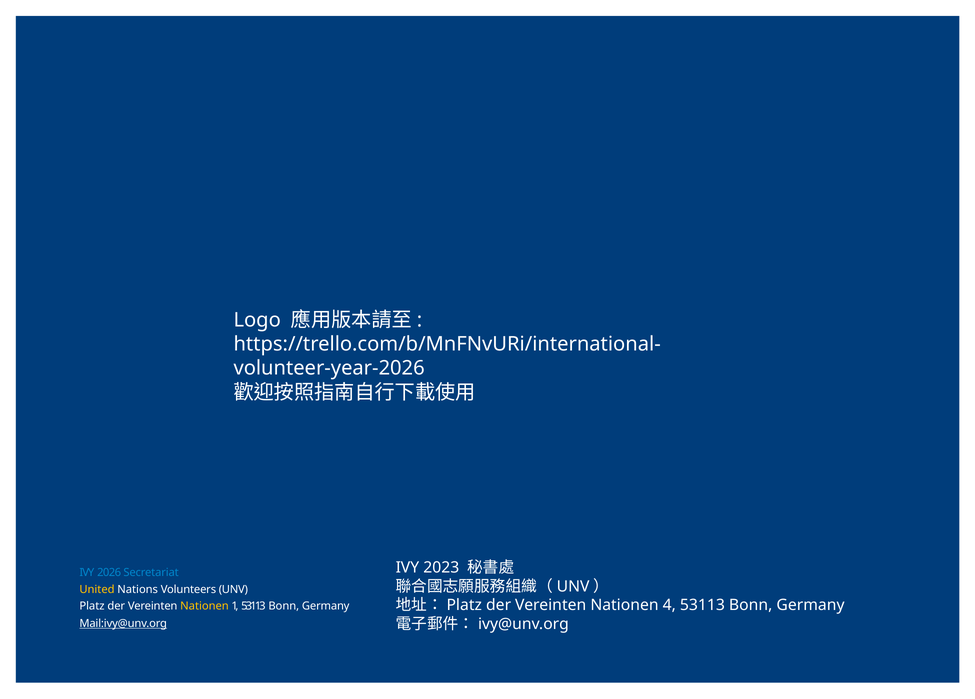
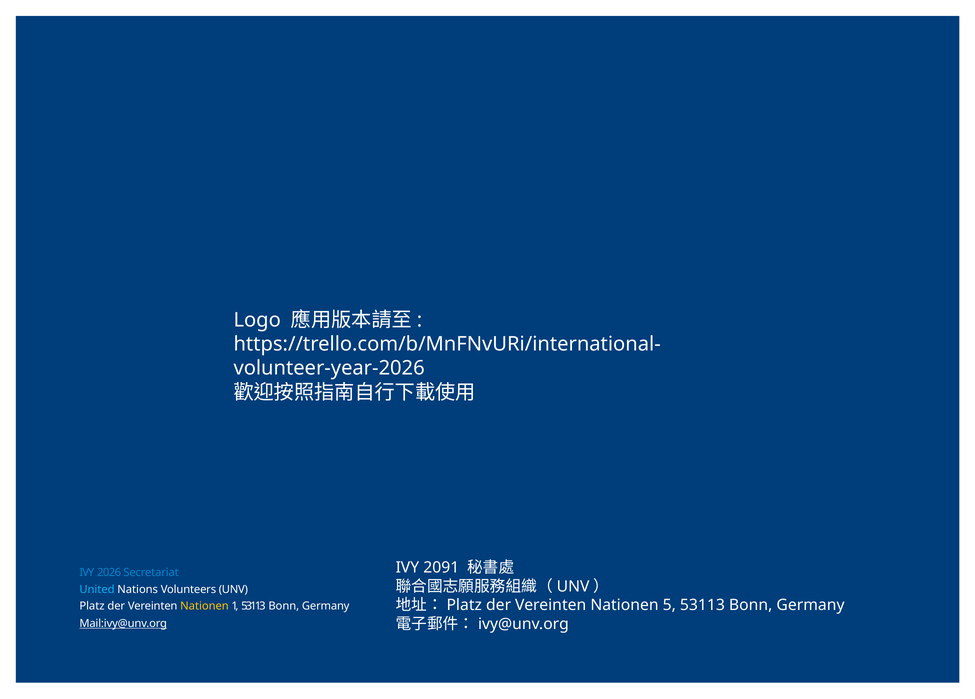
2023: 2023 -> 2091 (441, 568)
United colour: yellow -> light blue (97, 590)
4: 4 -> 5 (669, 606)
